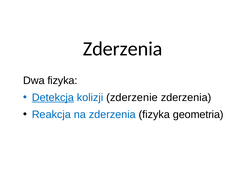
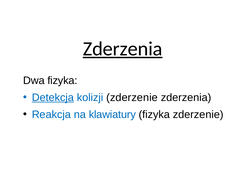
Zderzenia underline: none -> present (123, 49)
na zderzenia: zderzenia -> klawiatury (112, 115)
fizyka geometria: geometria -> zderzenie (198, 115)
